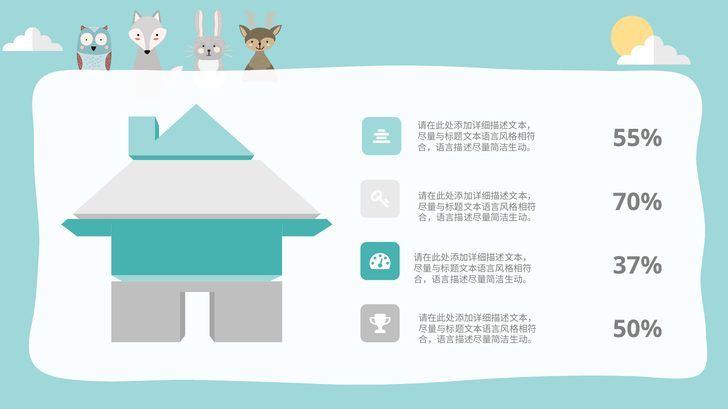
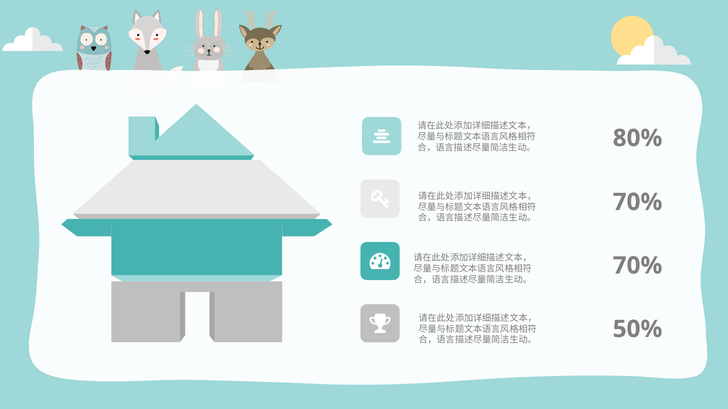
55%: 55% -> 80% (638, 138)
37%: 37% -> 70% (638, 266)
